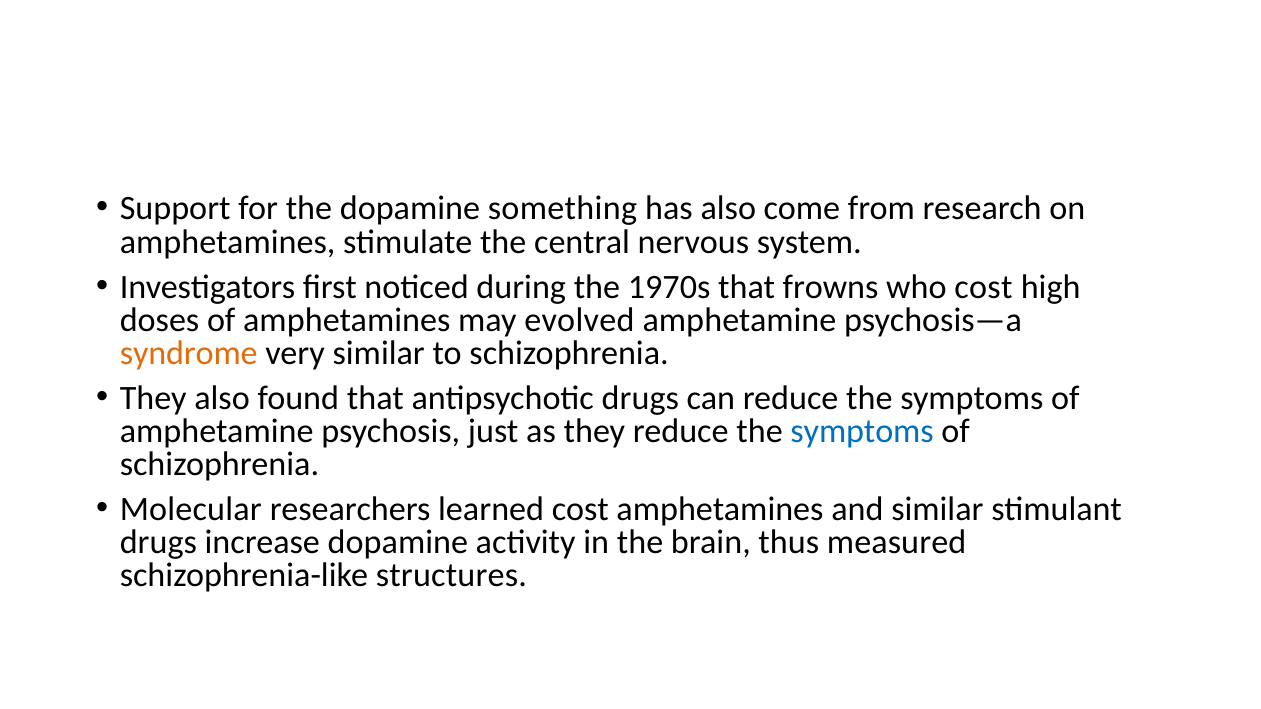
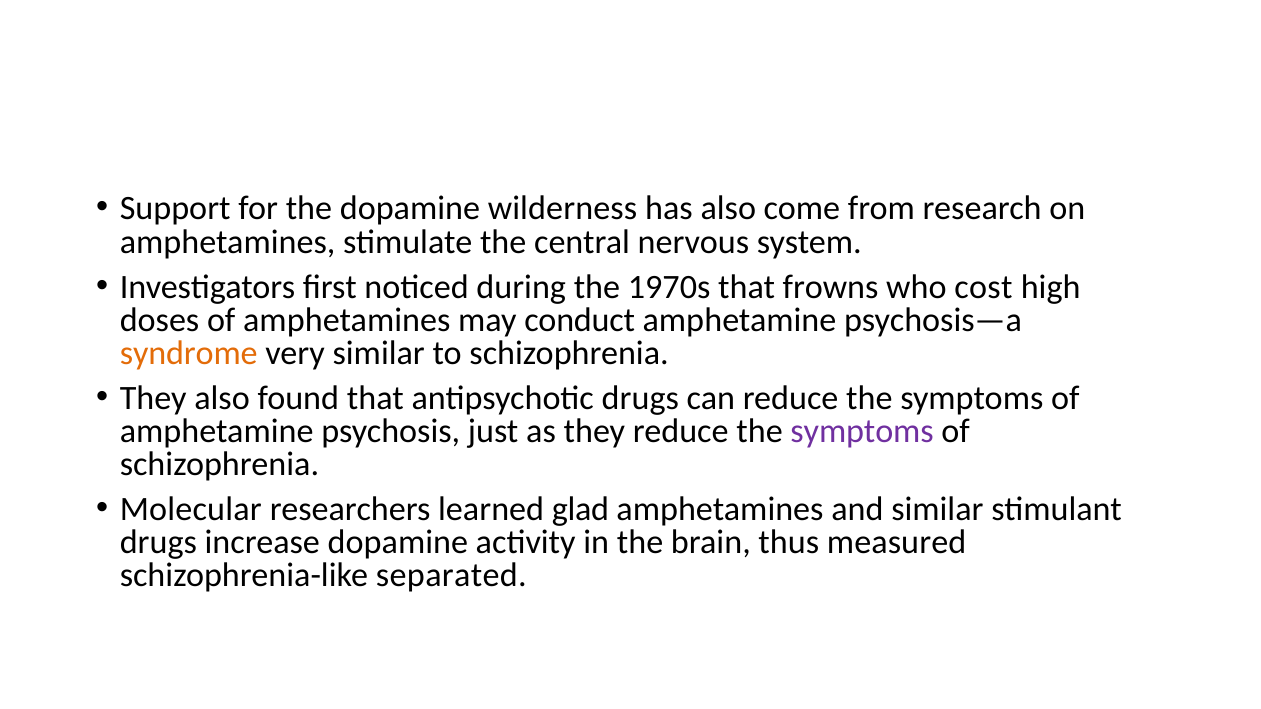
something: something -> wilderness (563, 209)
evolved: evolved -> conduct (580, 320)
symptoms colour: blue -> purple (862, 431)
learned cost: cost -> glad (580, 510)
structures: structures -> separated (451, 576)
